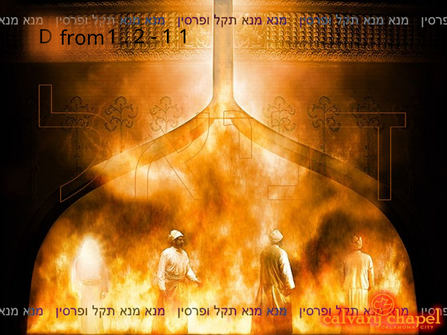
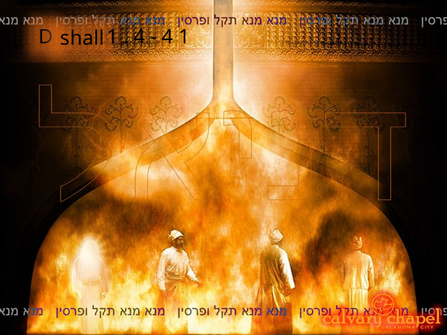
from: from -> shall (82, 38)
2: 2 -> 4 (140, 37)
1: 1 -> 4 (168, 37)
